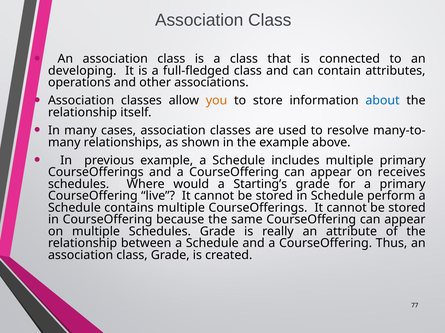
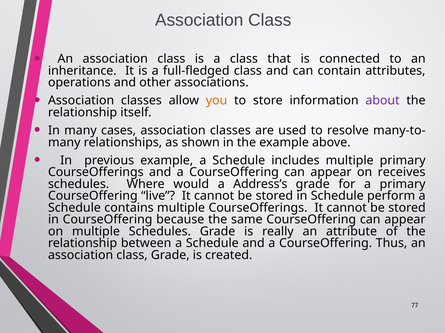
developing: developing -> inheritance (82, 71)
about colour: blue -> purple (383, 101)
Starting’s: Starting’s -> Address’s (260, 184)
